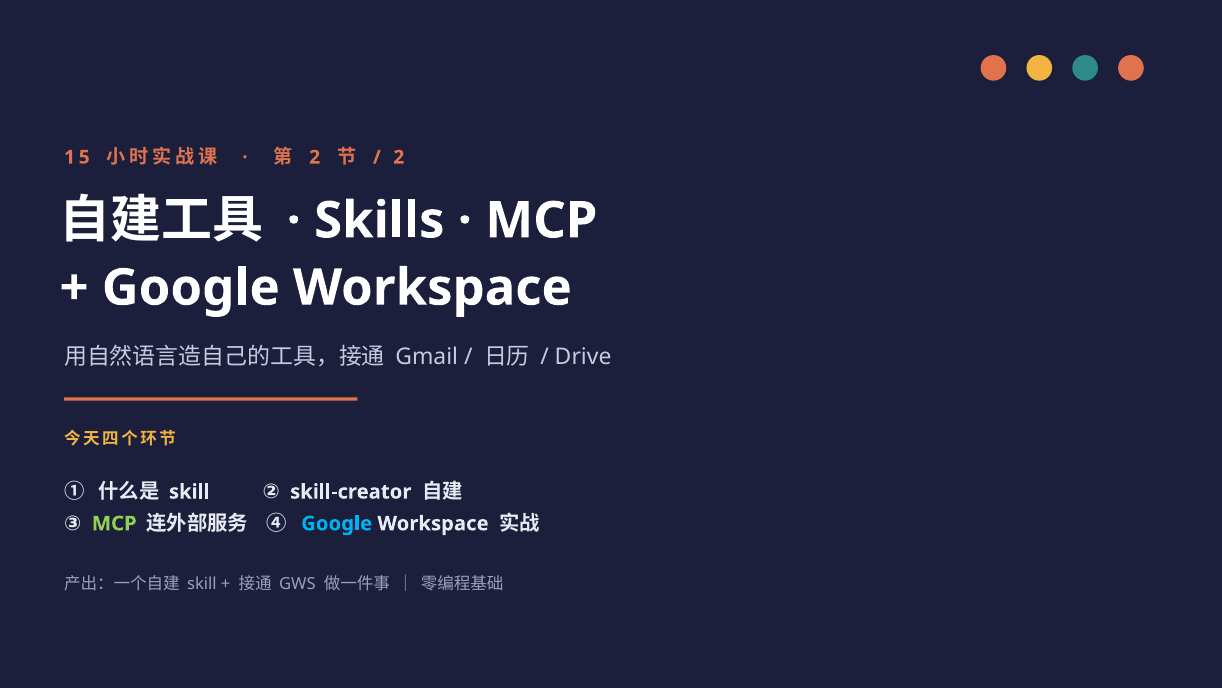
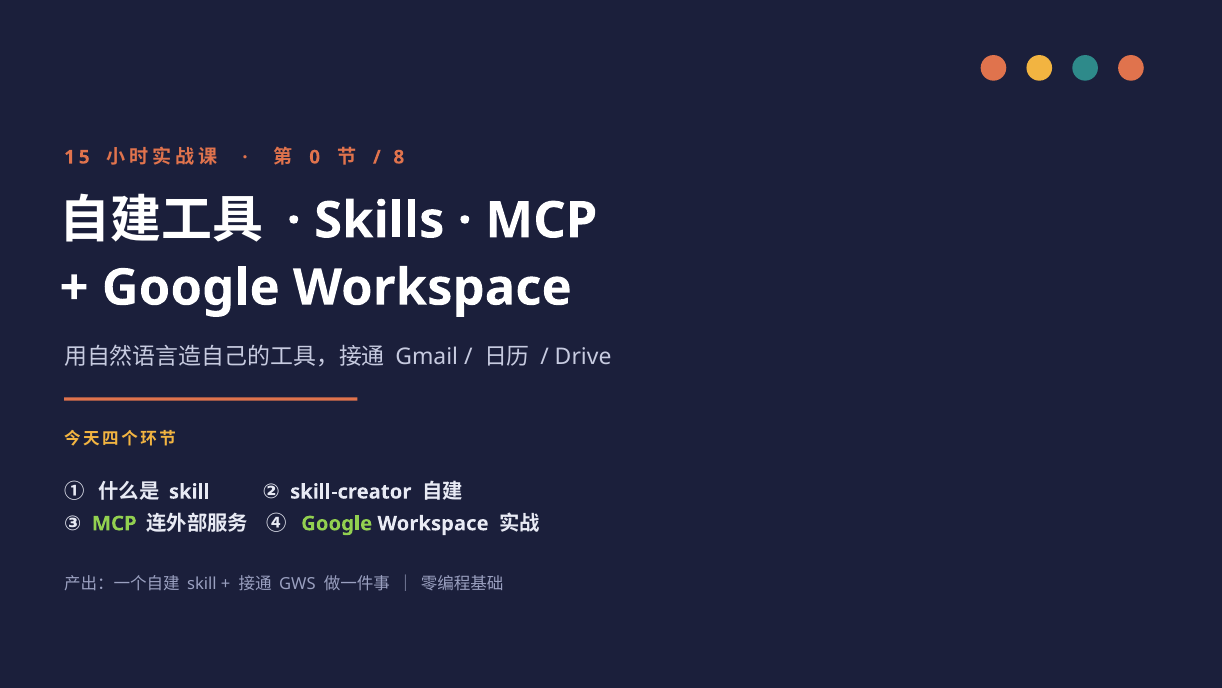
2: 2 -> 0 (315, 157)
2: 2 -> 8 (399, 157)
Google colour: light blue -> light green (337, 523)
